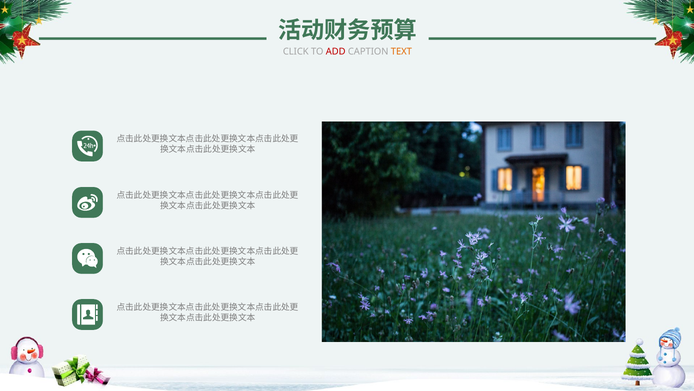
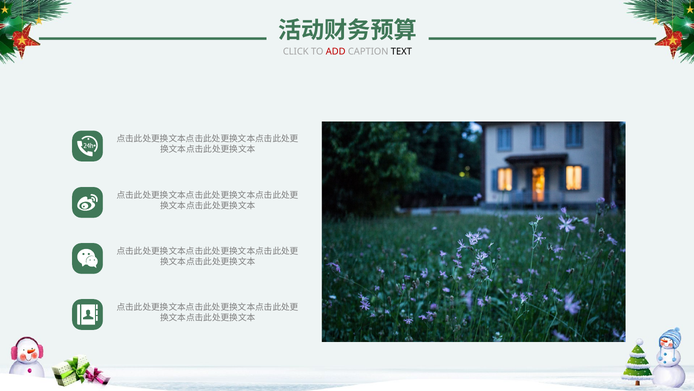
TEXT colour: orange -> black (401, 51)
